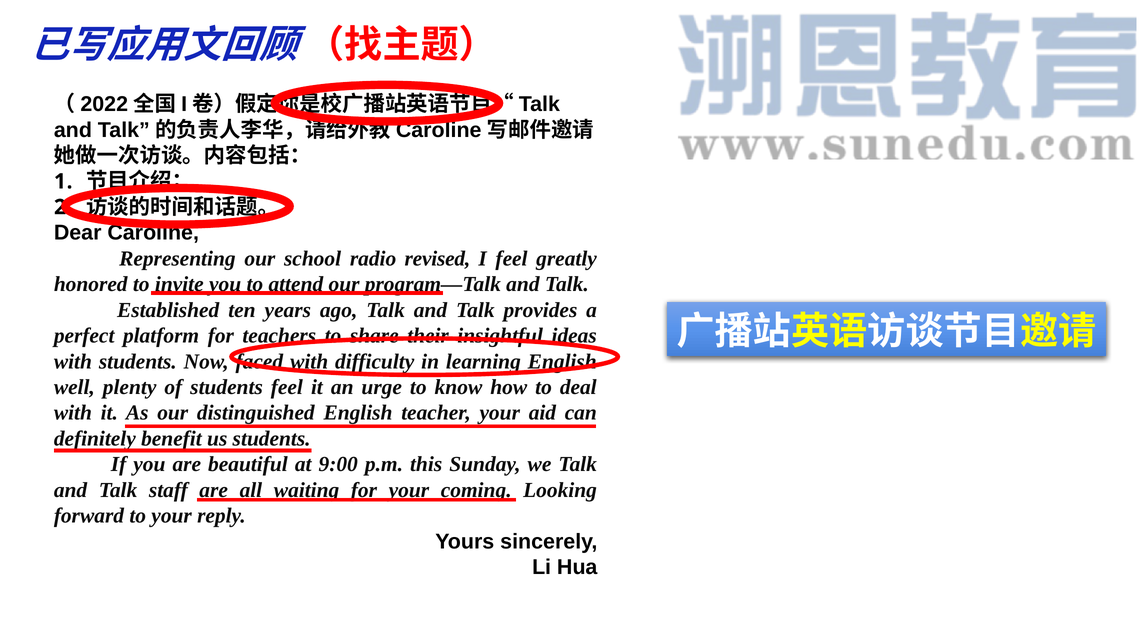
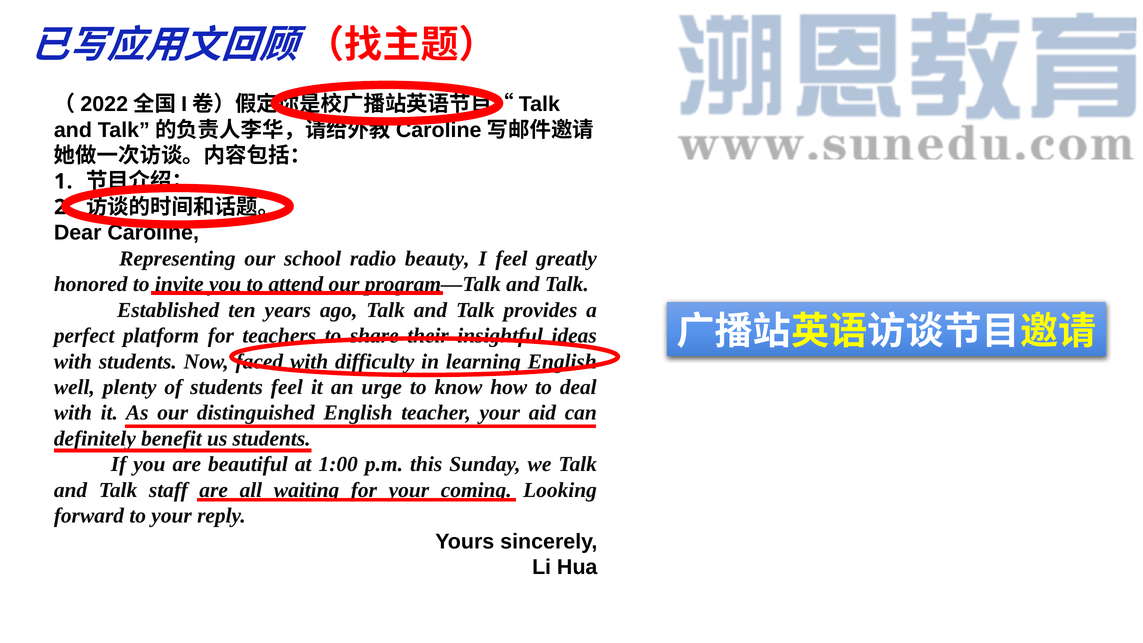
revised: revised -> beauty (437, 259)
9:00: 9:00 -> 1:00 (338, 464)
